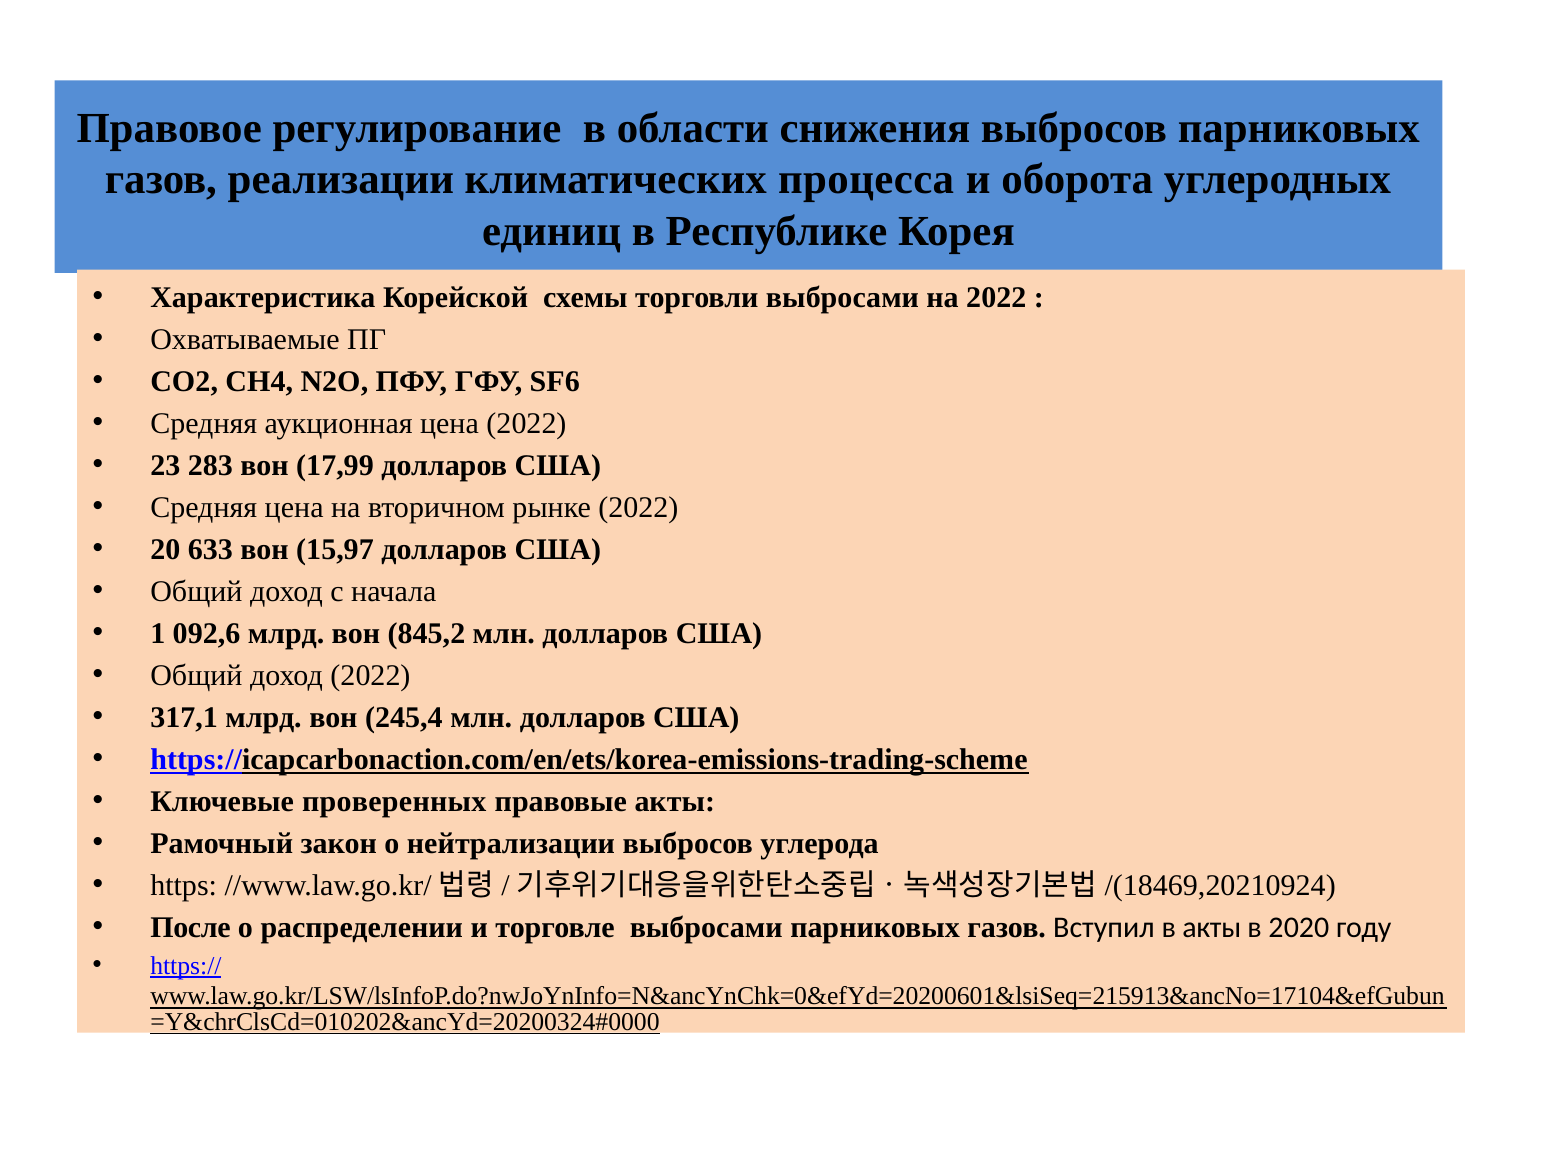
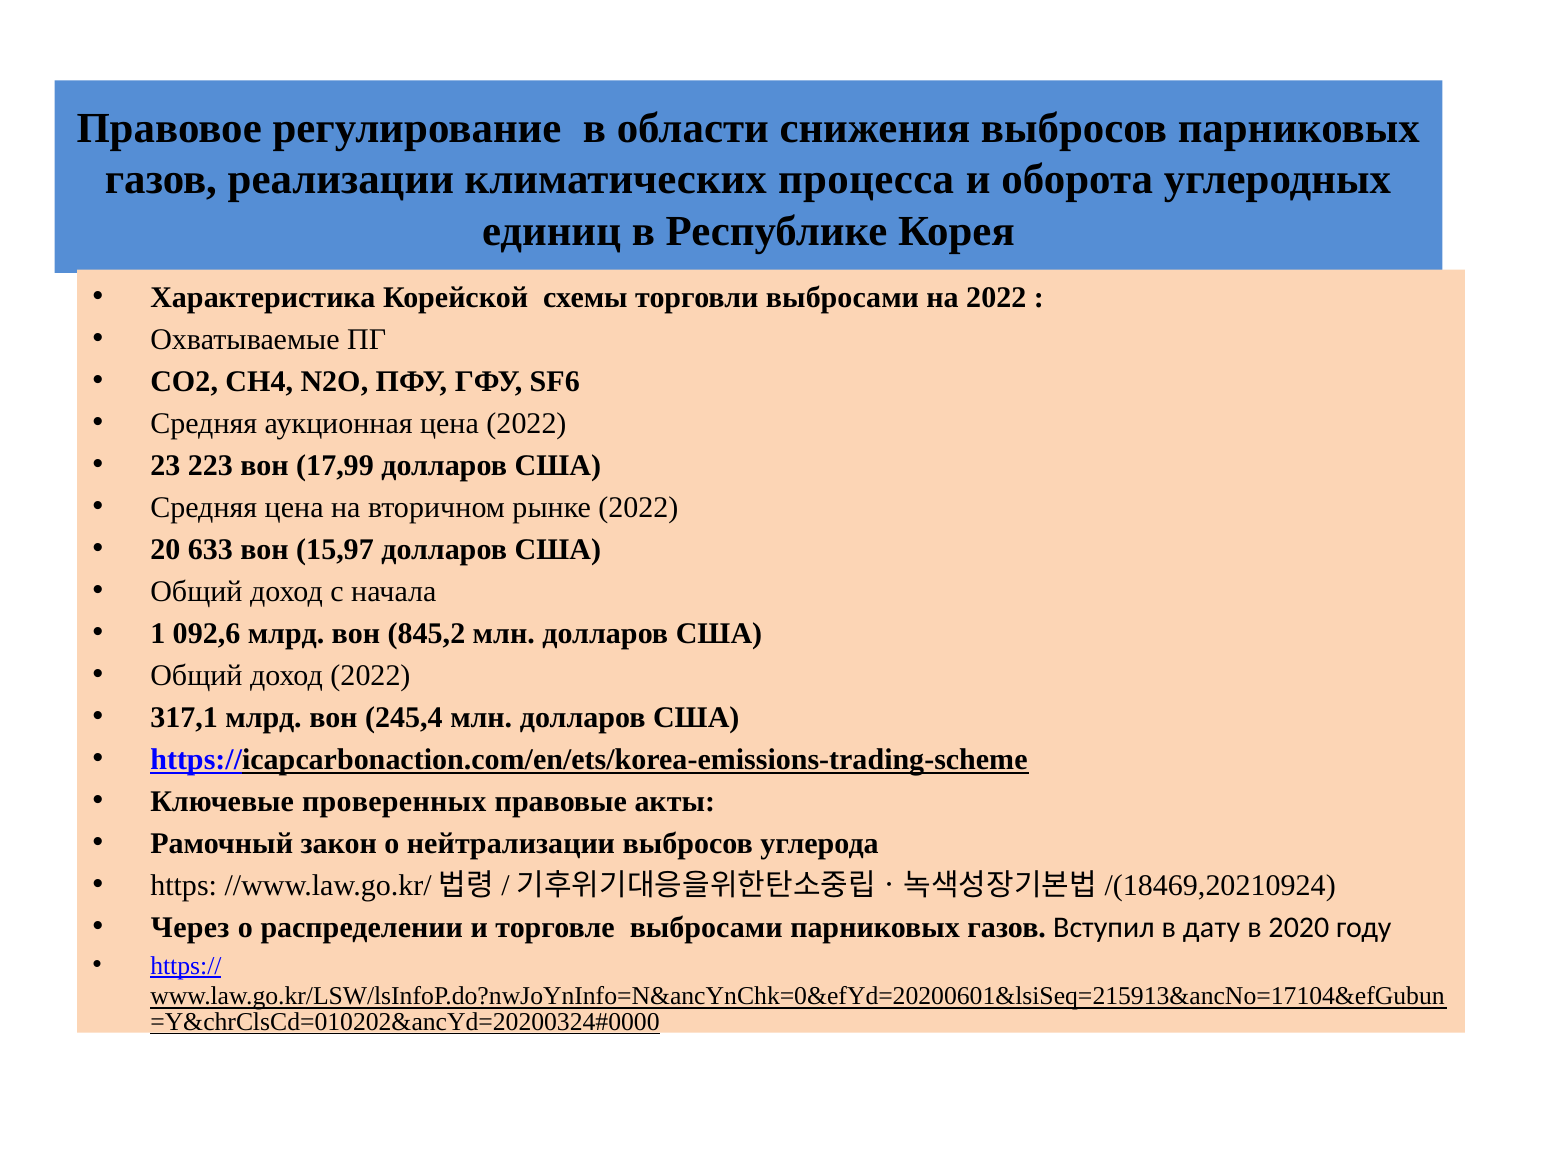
283: 283 -> 223 (210, 466)
После: После -> Через (190, 928)
в акты: акты -> дату (1211, 928)
